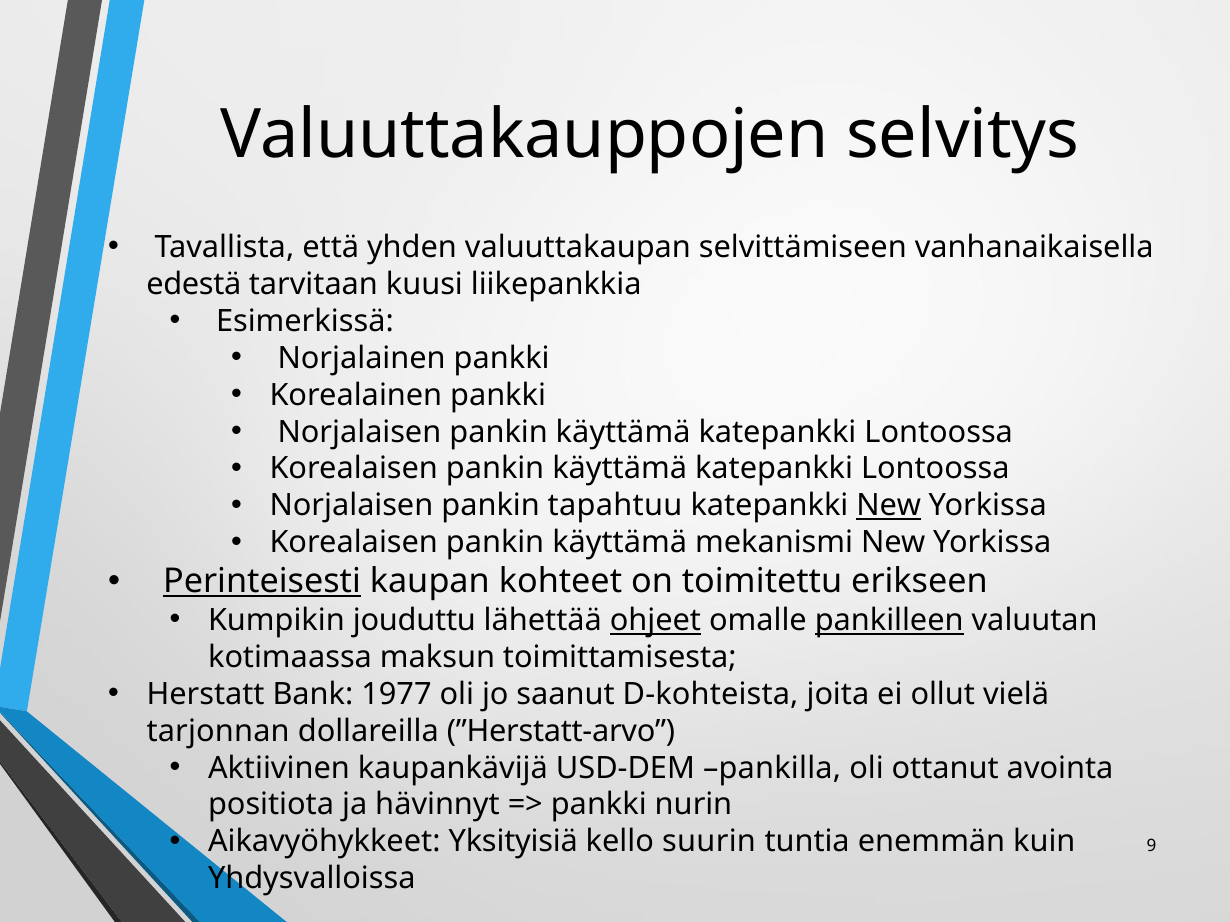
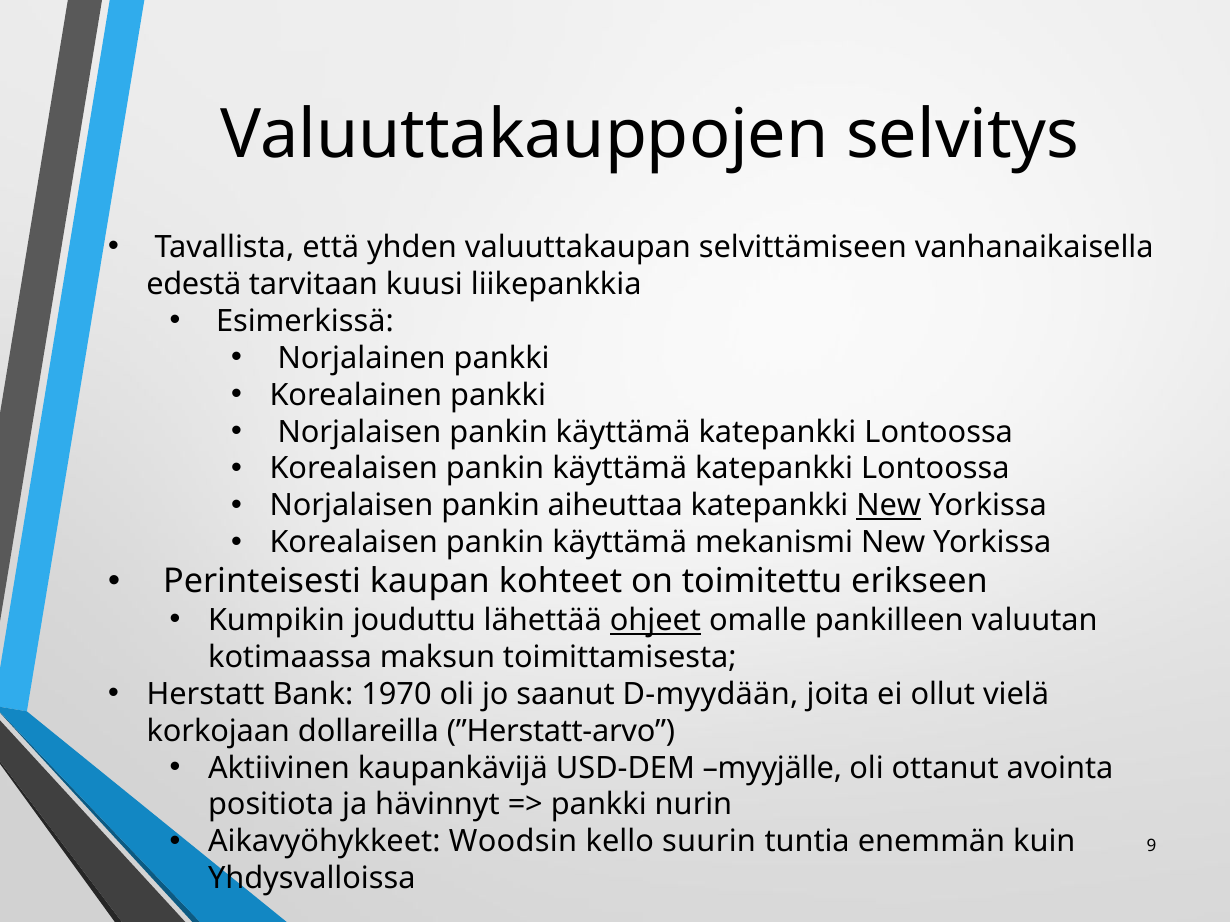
tapahtuu: tapahtuu -> aiheuttaa (615, 506)
Perinteisesti underline: present -> none (262, 582)
pankilleen underline: present -> none (889, 621)
1977: 1977 -> 1970 (396, 695)
D-kohteista: D-kohteista -> D-myydään (710, 695)
tarjonnan: tarjonnan -> korkojaan (218, 731)
pankilla: pankilla -> myyjälle (772, 768)
Yksityisiä: Yksityisiä -> Woodsin (513, 842)
